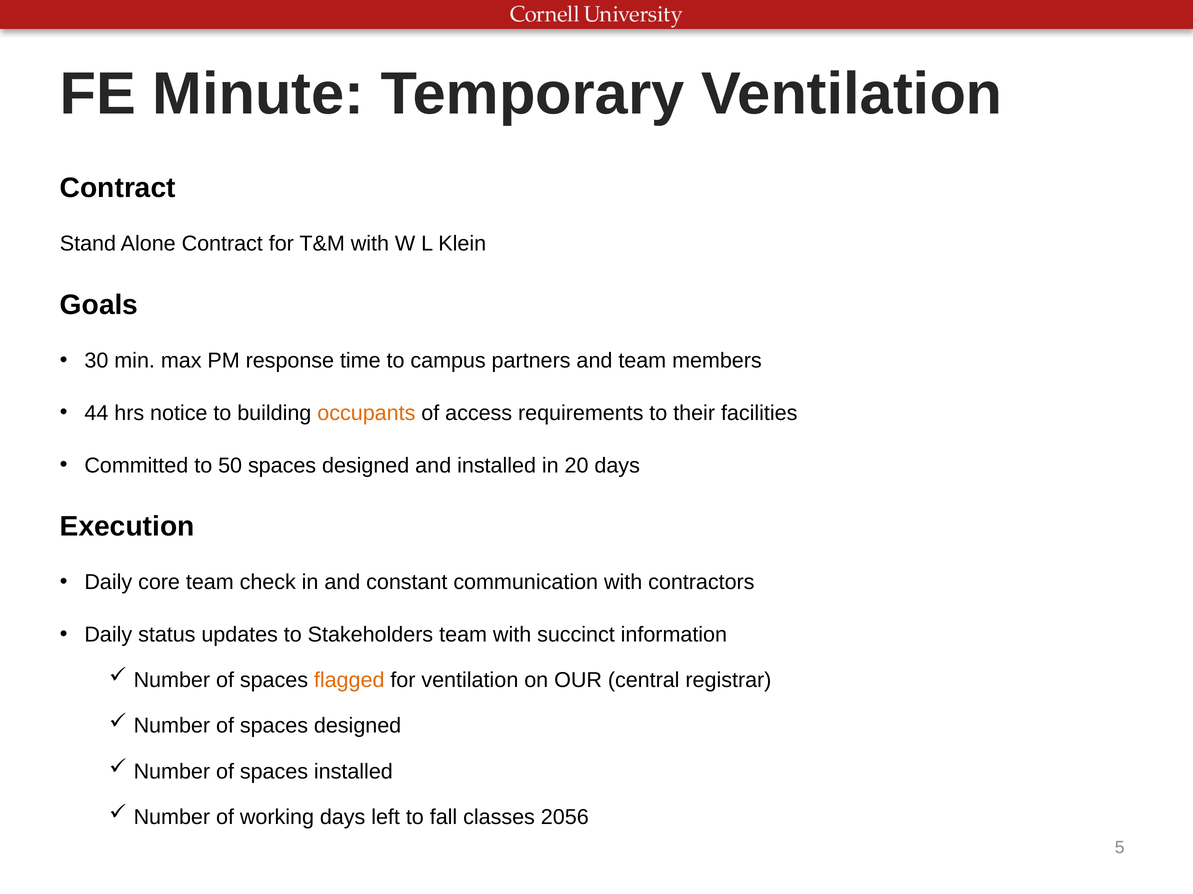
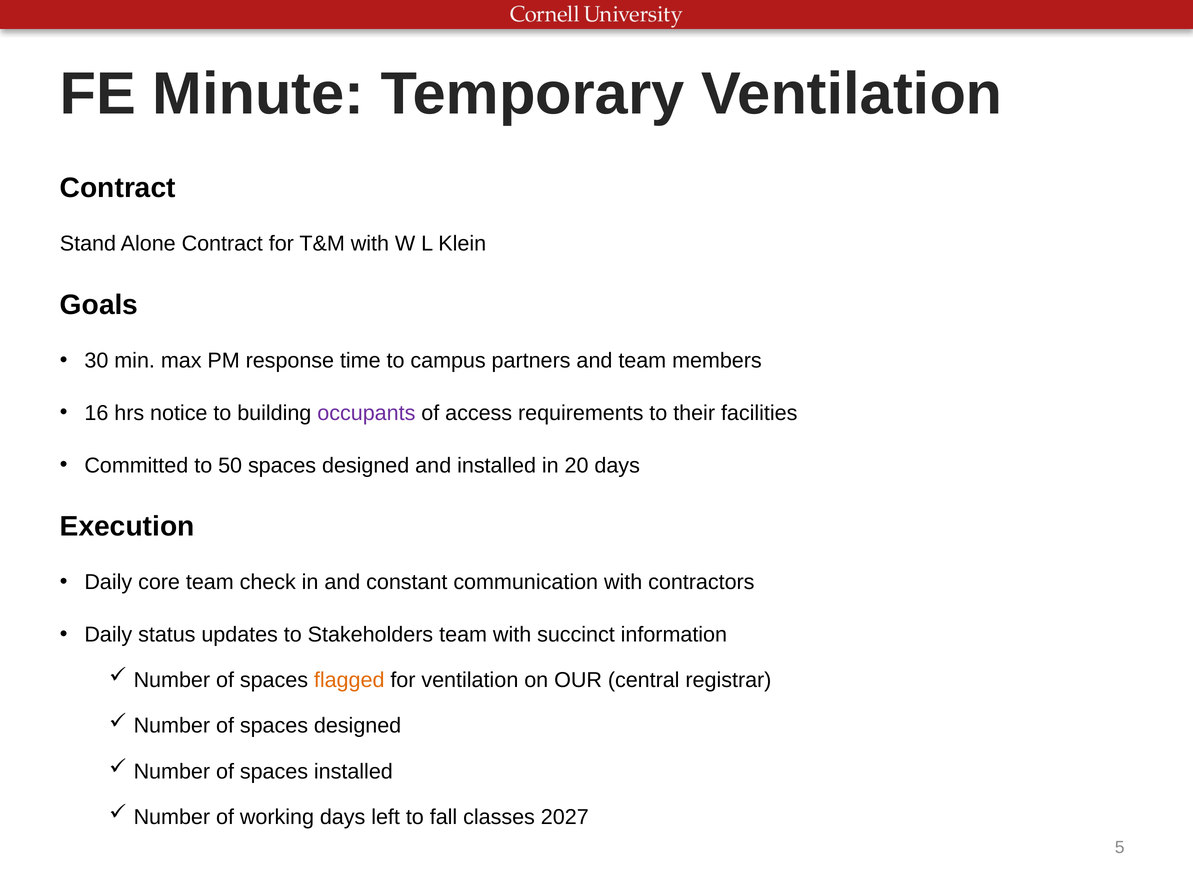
44: 44 -> 16 (96, 413)
occupants colour: orange -> purple (366, 413)
2056: 2056 -> 2027 (565, 818)
